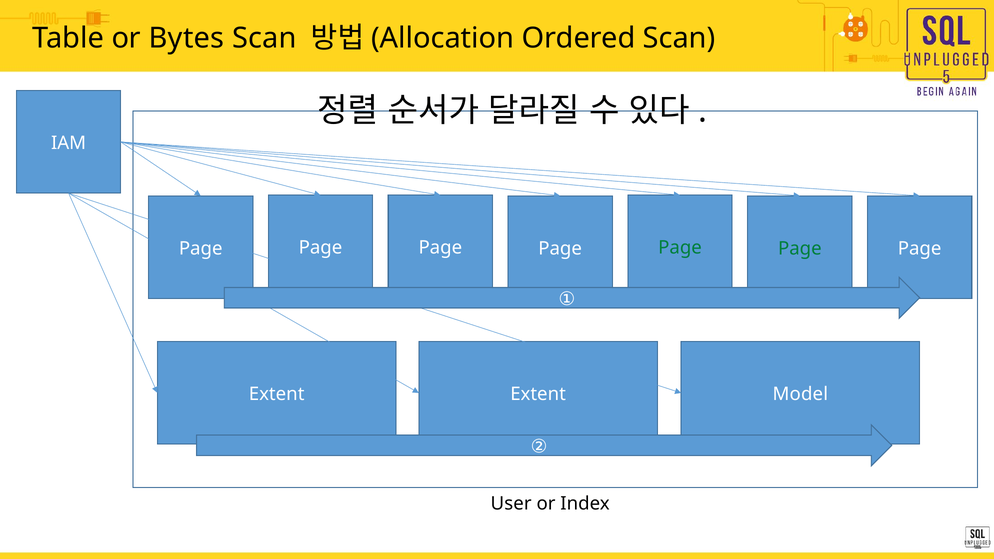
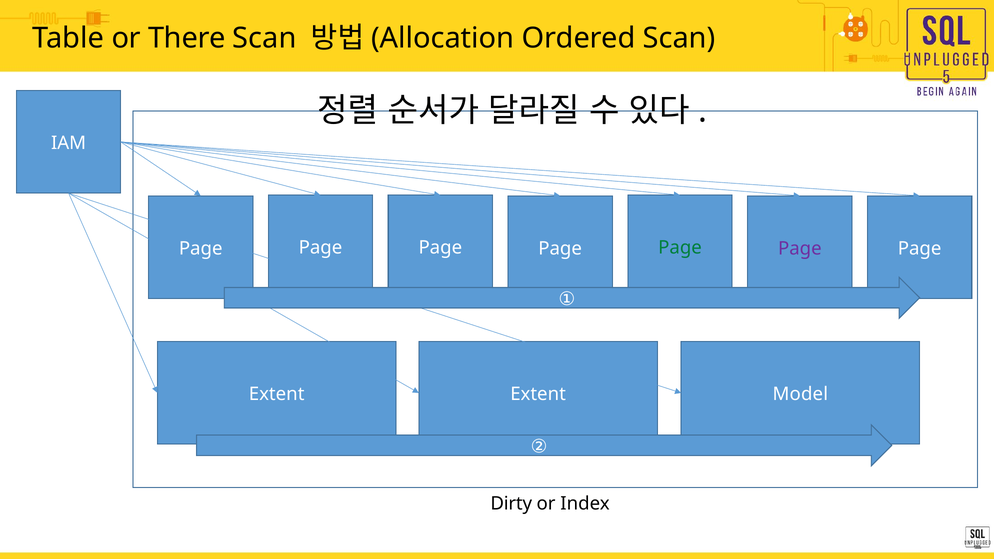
Bytes: Bytes -> There (187, 38)
Page colour: green -> purple (800, 248)
User: User -> Dirty (511, 504)
